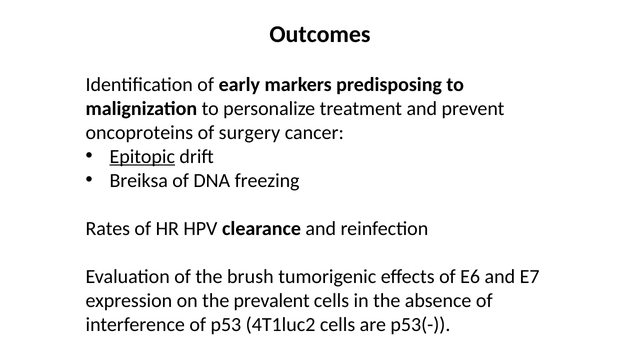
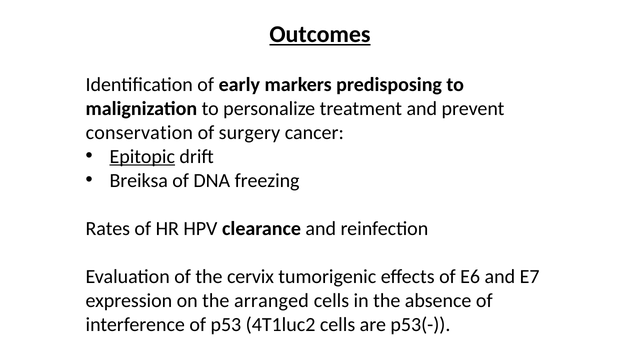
Outcomes underline: none -> present (320, 34)
oncoproteins: oncoproteins -> conservation (139, 132)
brush: brush -> cervix (250, 276)
prevalent: prevalent -> arranged (271, 300)
